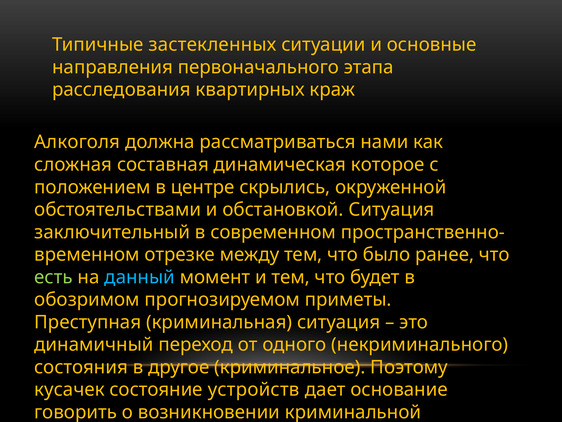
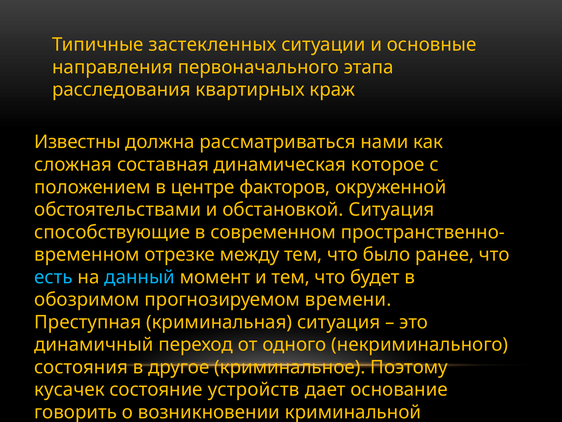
Алкоголя: Алкоголя -> Известны (77, 142)
скрылись: скрылись -> факторов (285, 187)
заключительный: заключительный -> способствующие (112, 232)
есть colour: light green -> light blue (53, 277)
приметы: приметы -> времени (348, 299)
